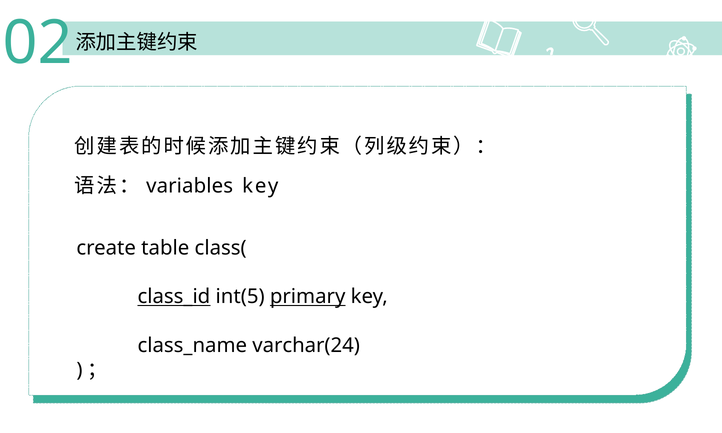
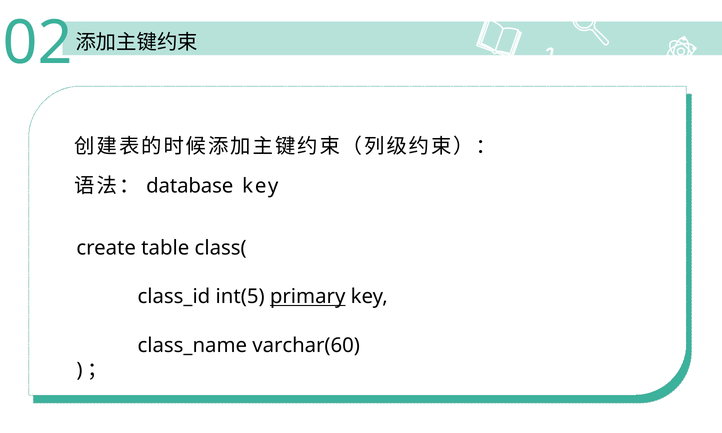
variables: variables -> database (190, 186)
class_id underline: present -> none (174, 297)
varchar(24: varchar(24 -> varchar(60 (306, 346)
